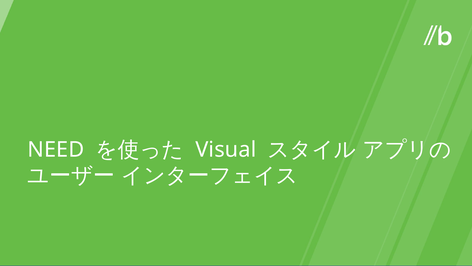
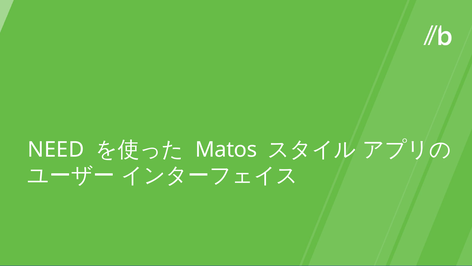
Visual: Visual -> Matos (226, 149)
